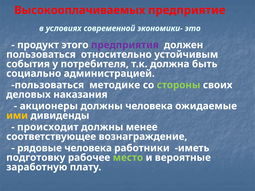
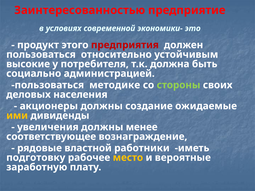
Высокооплачиваемых: Высокооплачиваемых -> Заинтересованностью (80, 10)
предприятия colour: purple -> red (125, 45)
события: события -> высокие (28, 64)
наказания: наказания -> населения (80, 95)
должны человека: человека -> создание (149, 106)
происходит: происходит -> увеличения (48, 127)
рядовые человека: человека -> властной (88, 148)
место colour: light green -> yellow (128, 158)
